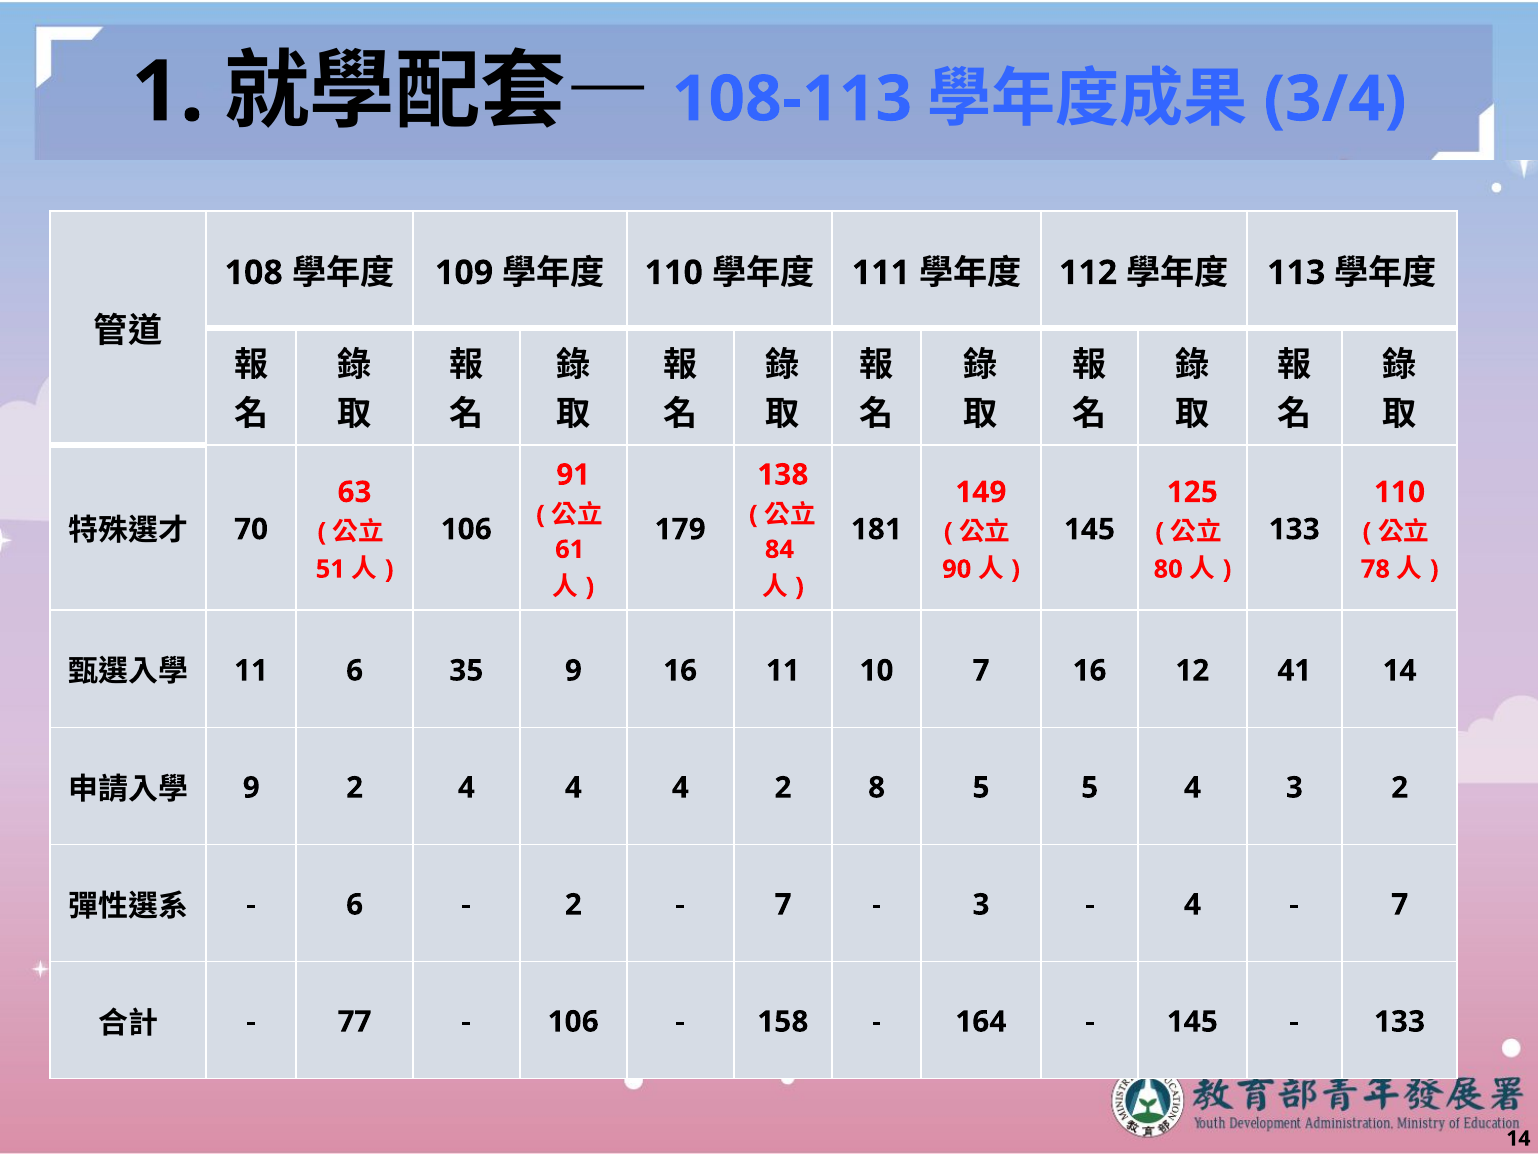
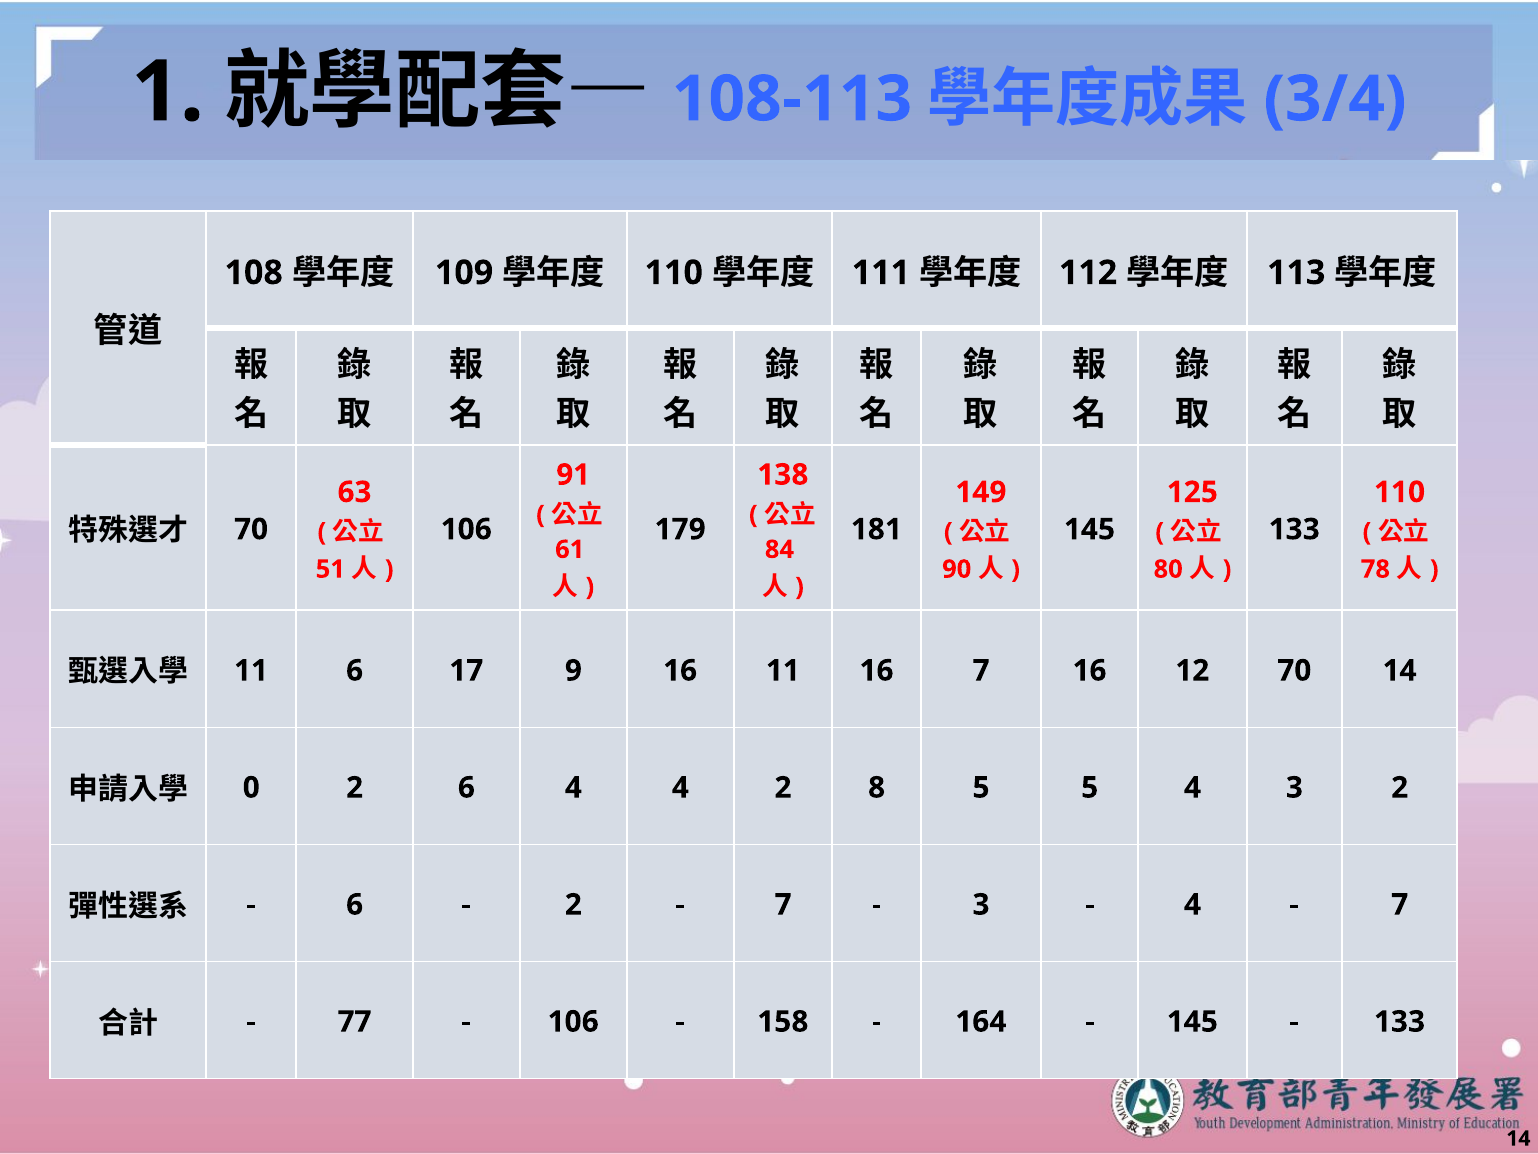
35: 35 -> 17 (466, 670)
11 10: 10 -> 16 (877, 670)
12 41: 41 -> 70 (1294, 670)
9: 9 -> 0 (251, 787)
2 4: 4 -> 6 (466, 787)
